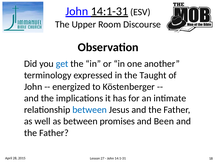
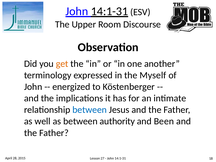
get colour: blue -> orange (62, 64)
Taught: Taught -> Myself (153, 75)
promises: promises -> authority (117, 121)
